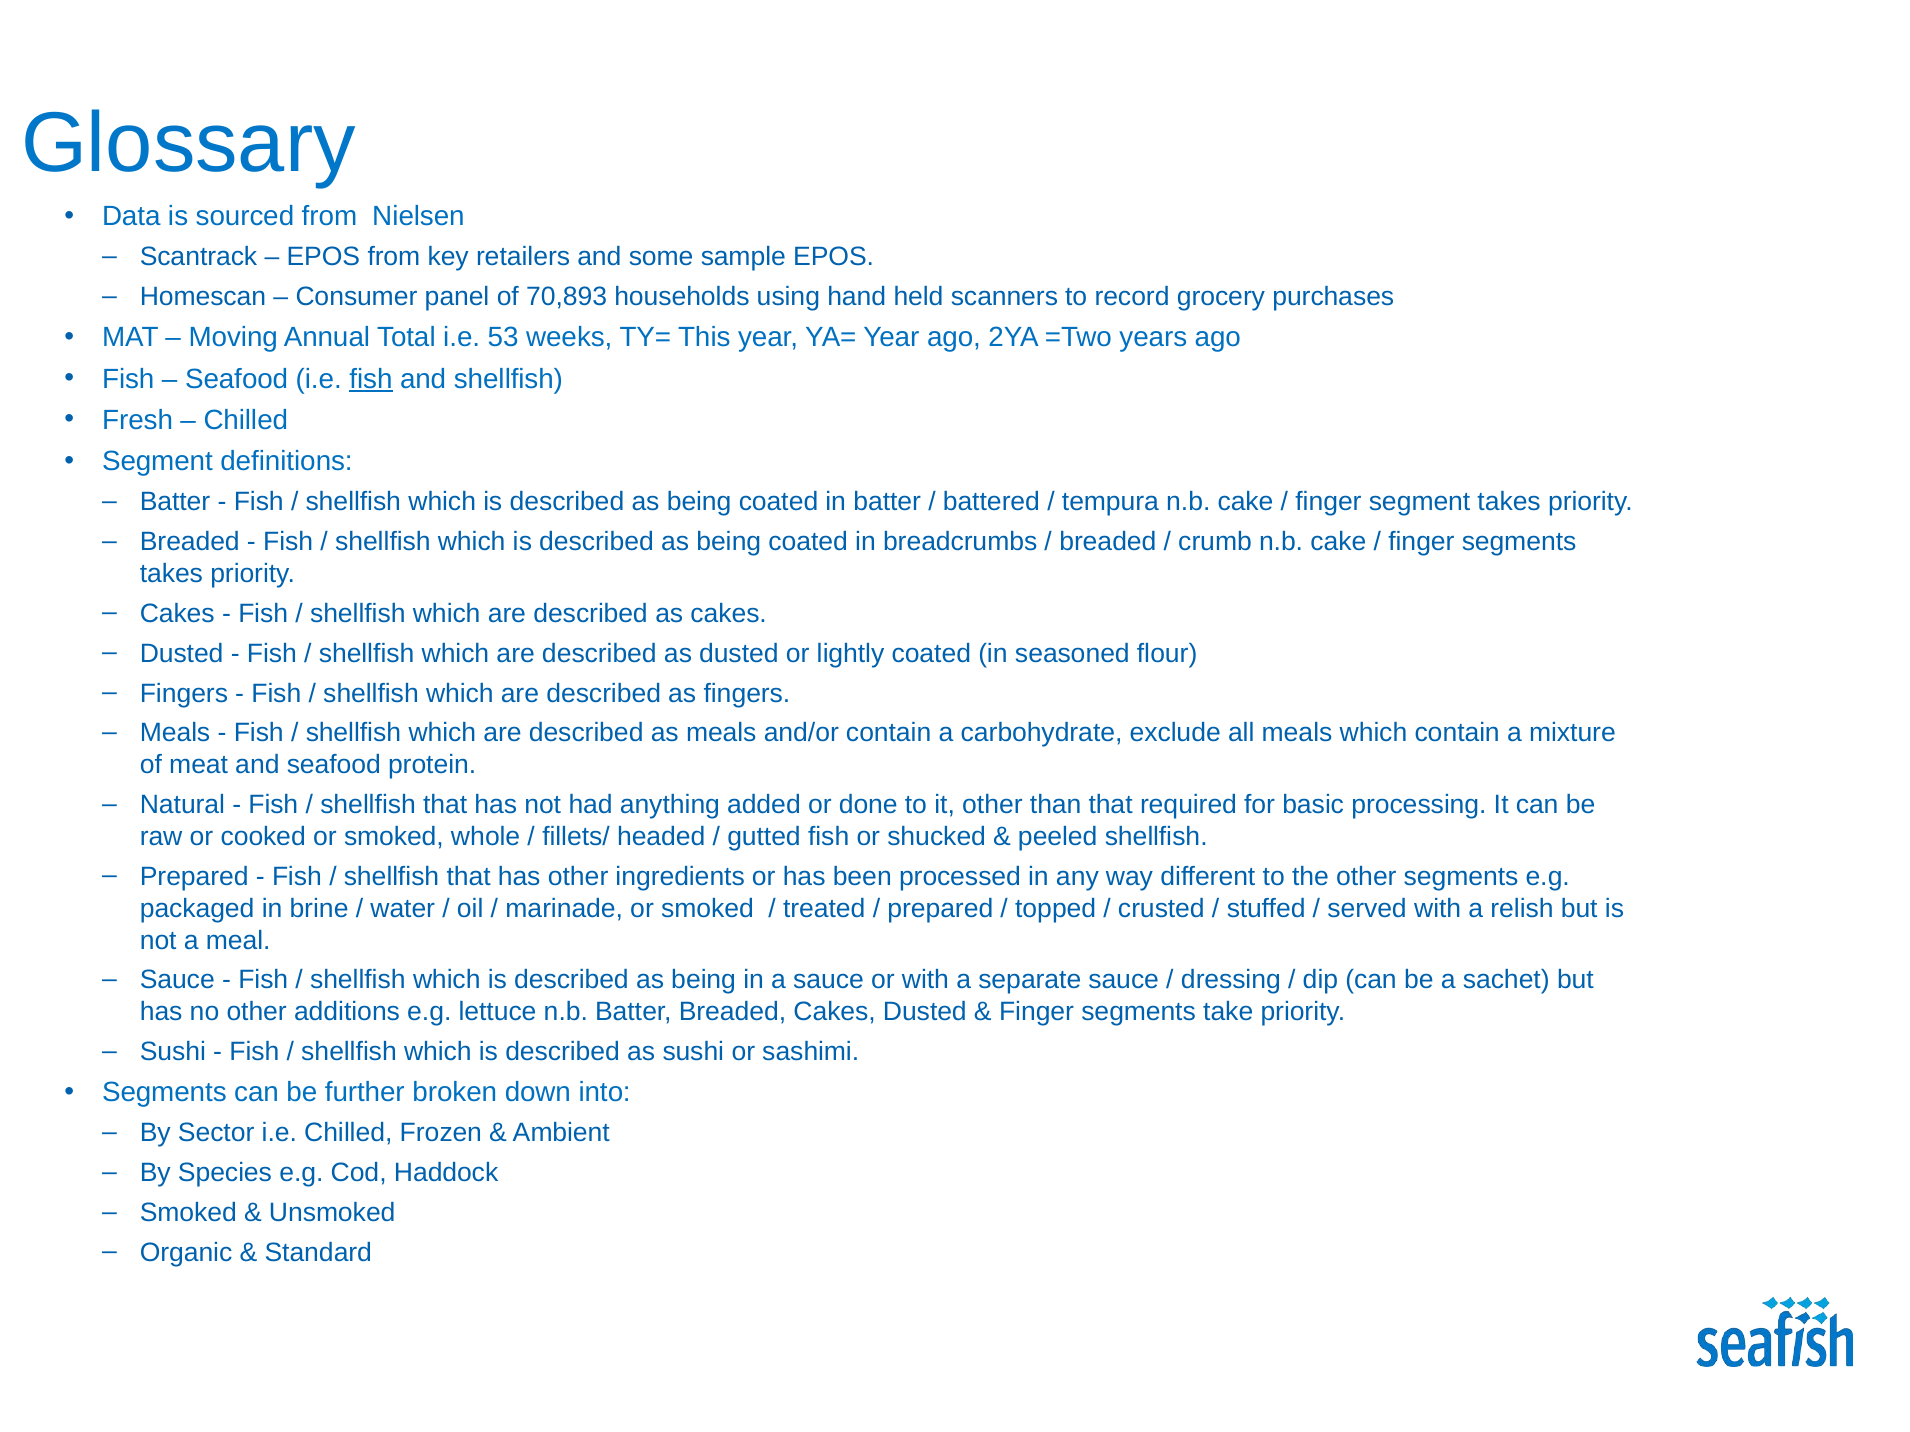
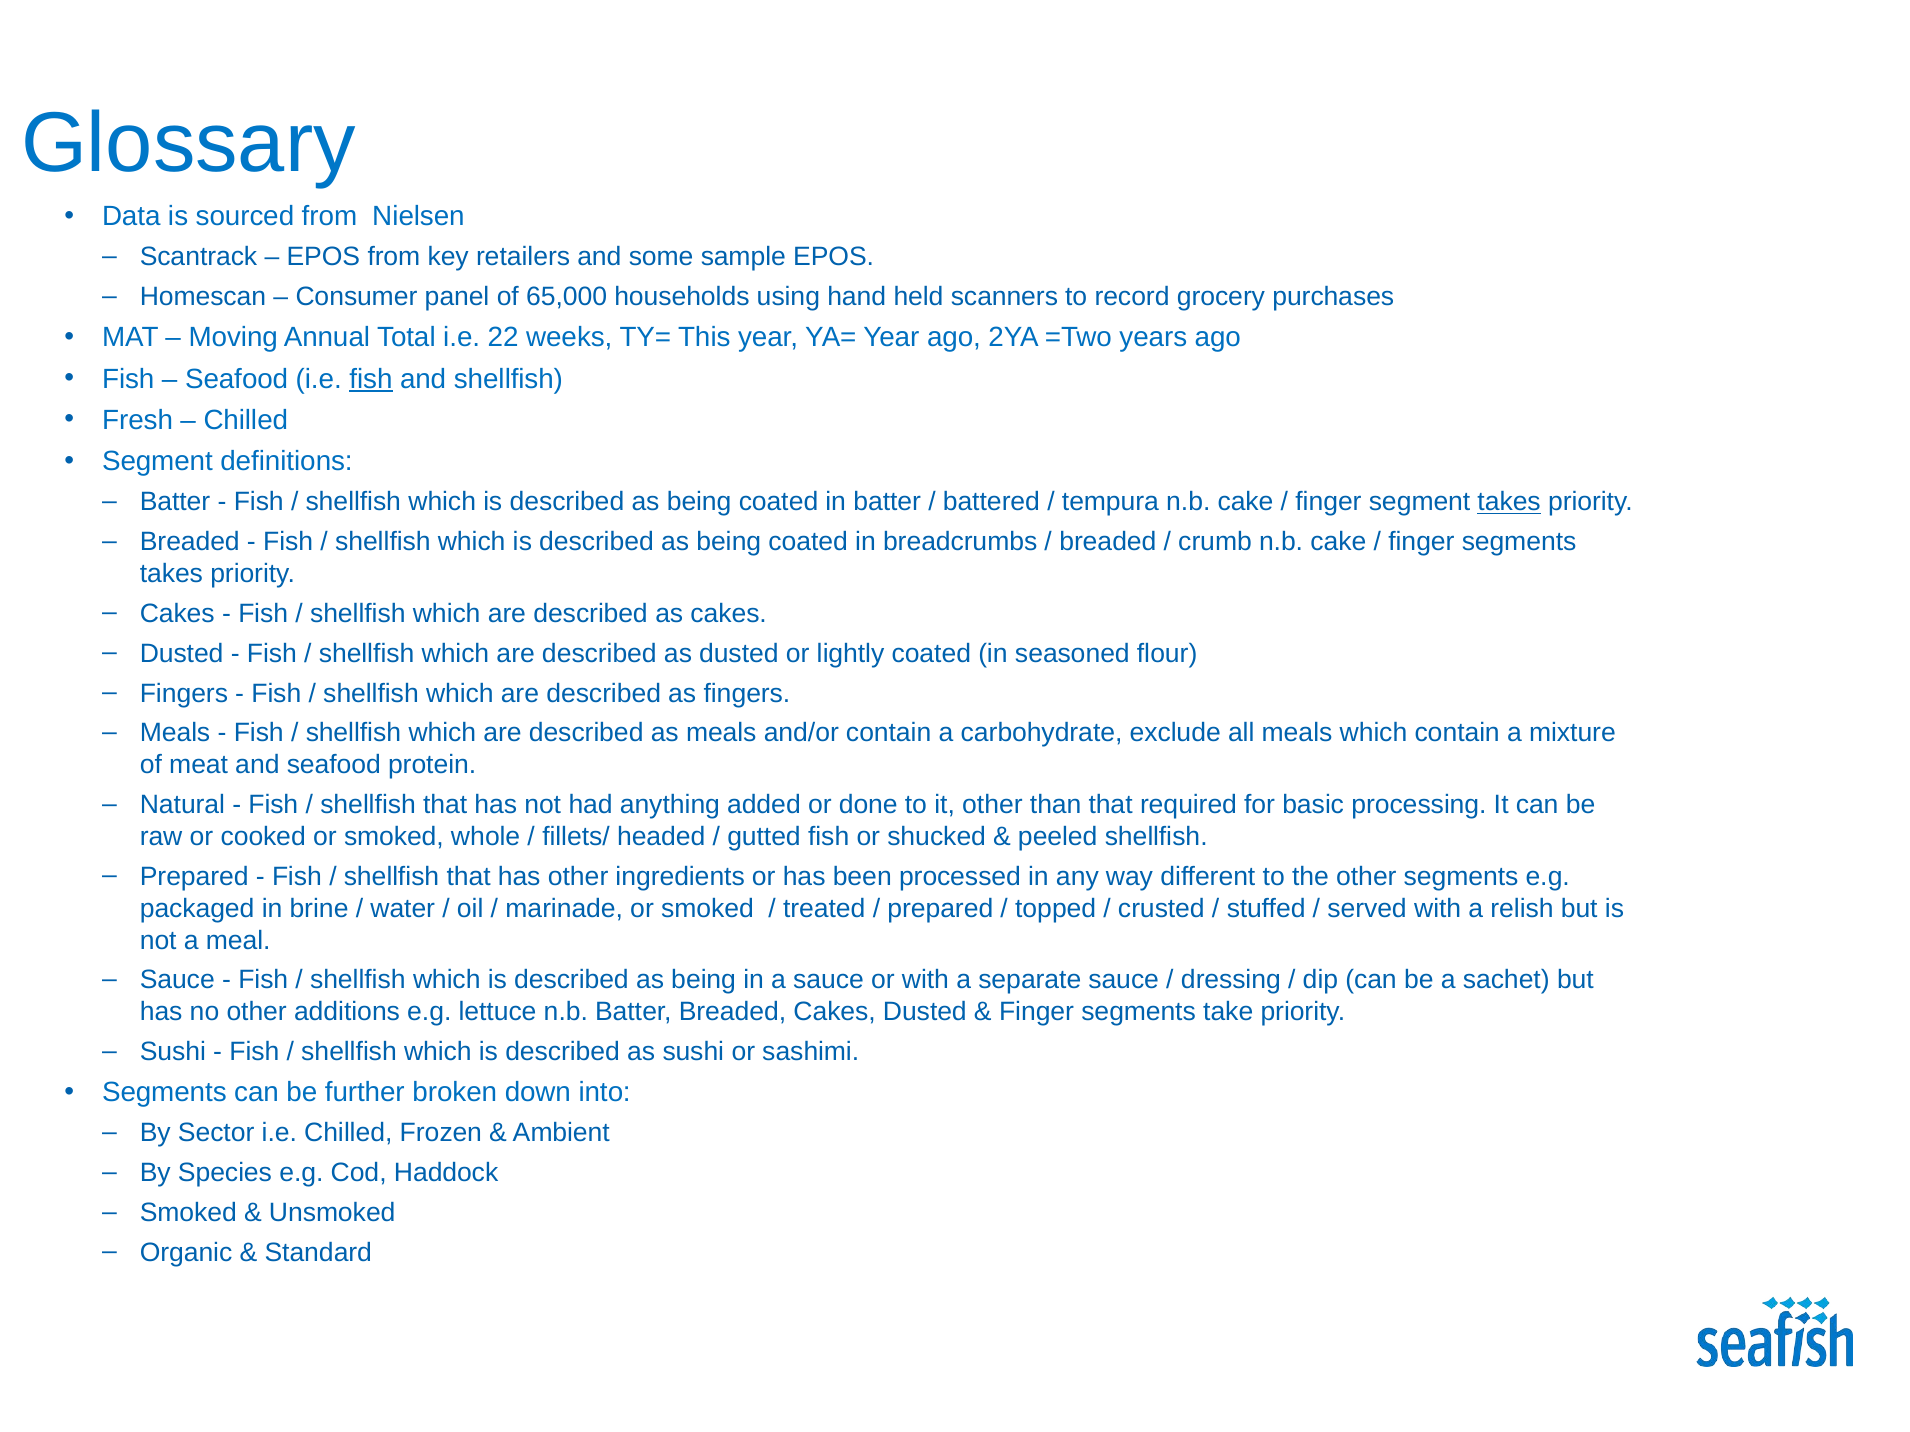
70,893: 70,893 -> 65,000 (567, 297)
53: 53 -> 22 (503, 338)
takes underline: none -> present (1509, 502)
